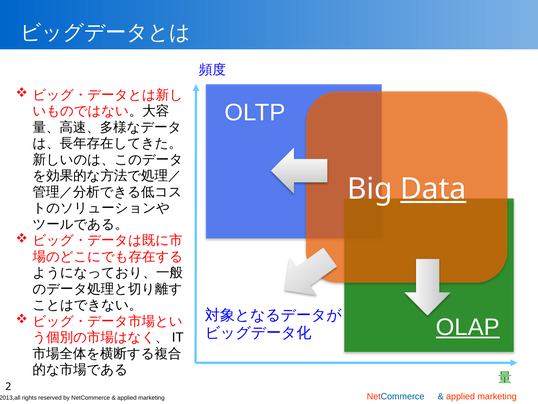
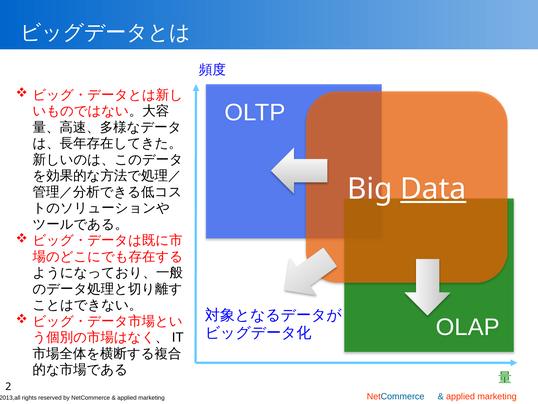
OLAP underline: present -> none (468, 327)
